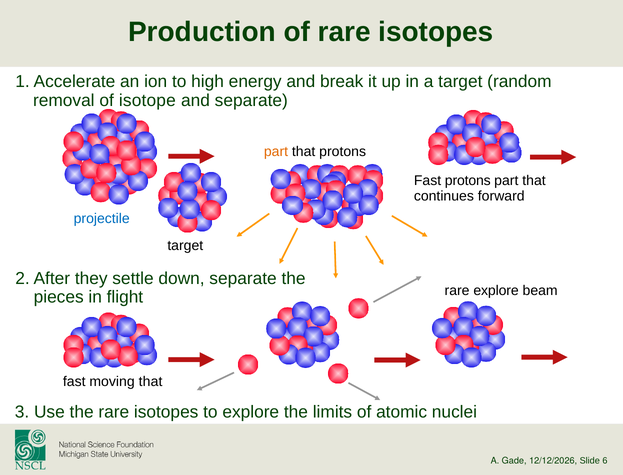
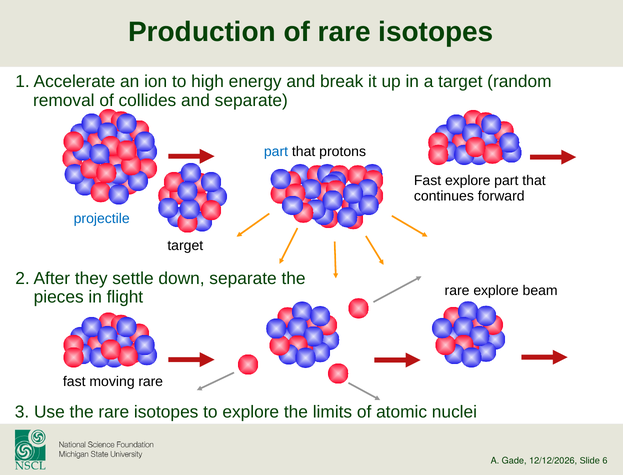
isotope: isotope -> collides (147, 100)
part colour: orange -> blue (276, 151)
Fast protons: protons -> explore (468, 181)
moving that: that -> rare (151, 381)
